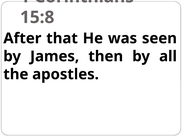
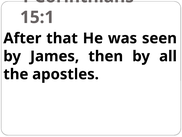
15:8: 15:8 -> 15:1 (37, 17)
